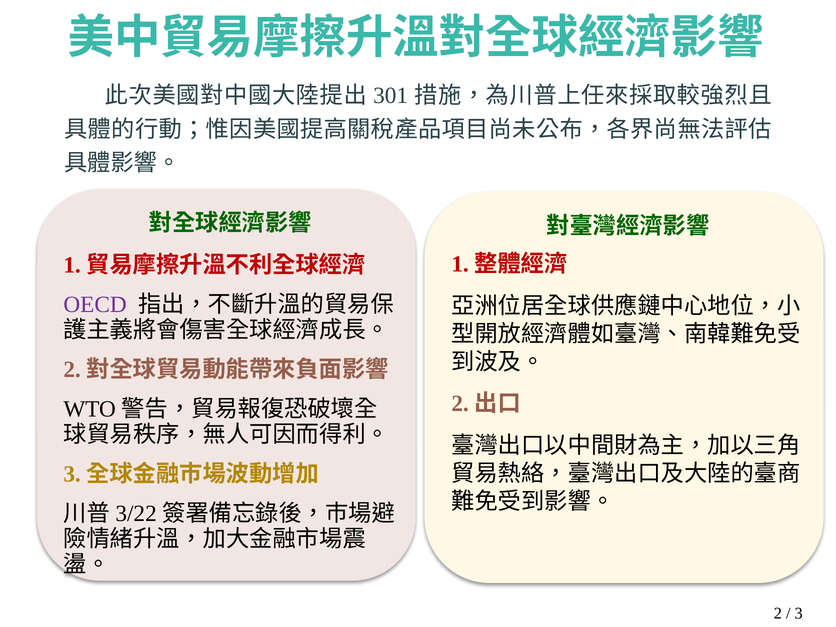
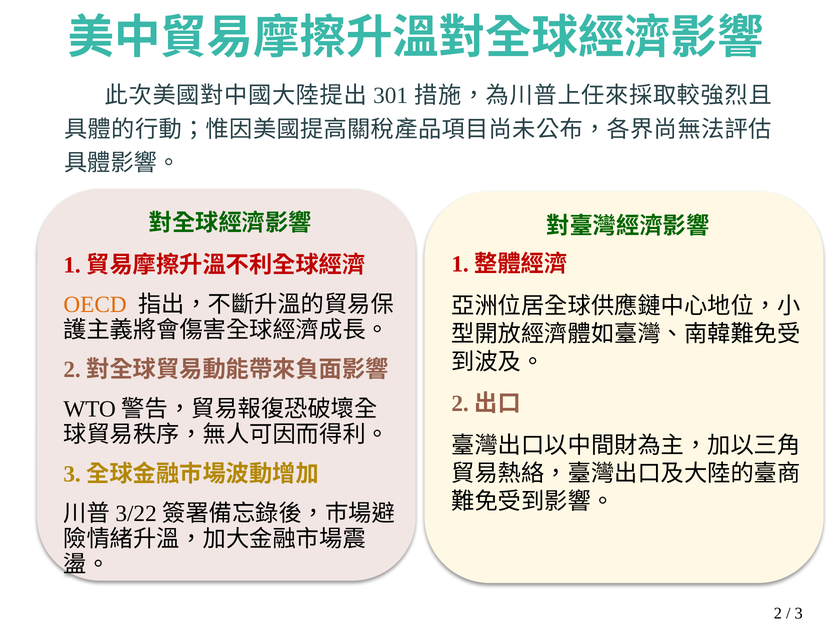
OECD colour: purple -> orange (95, 304)
